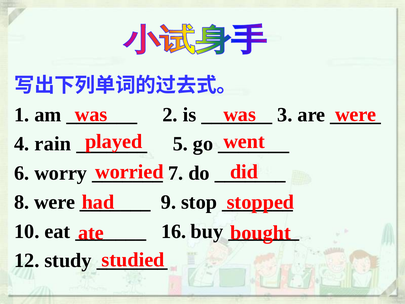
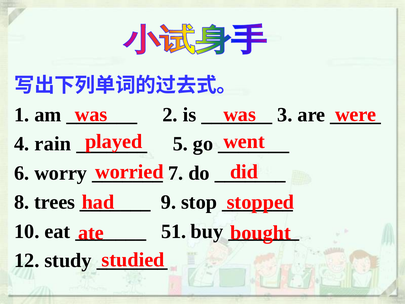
8 were: were -> trees (55, 202)
16: 16 -> 51 (174, 231)
